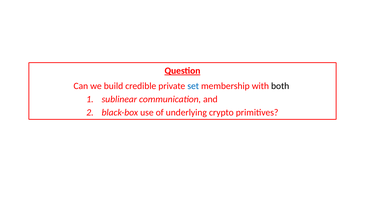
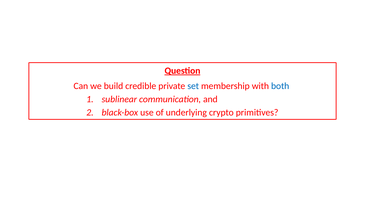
both colour: black -> blue (280, 86)
